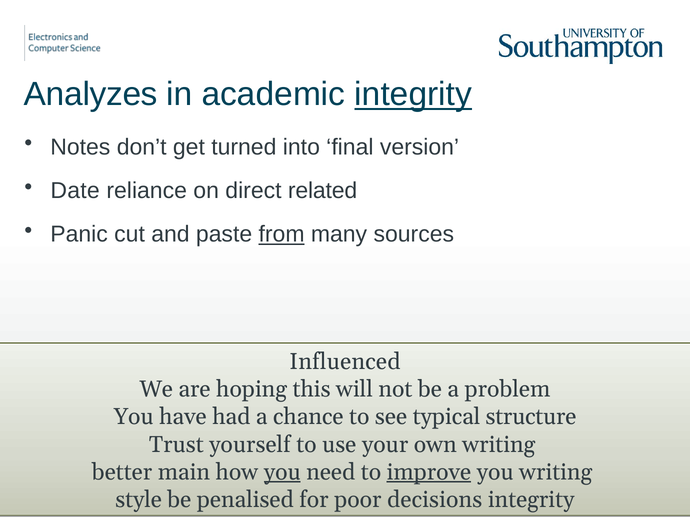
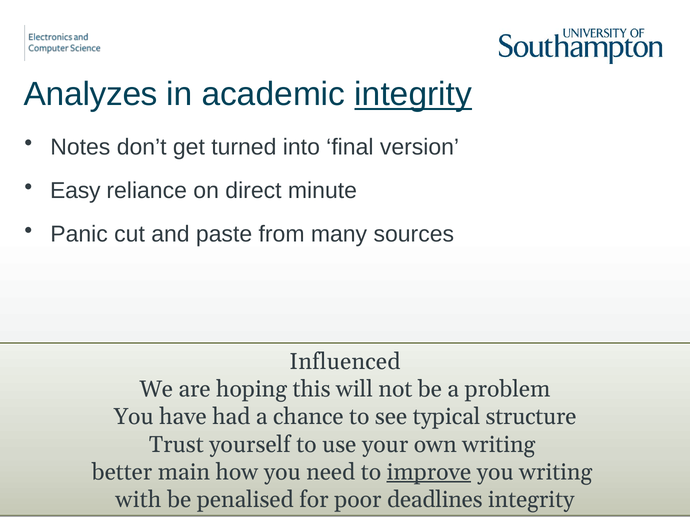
Date: Date -> Easy (75, 191)
related: related -> minute (322, 191)
from underline: present -> none (282, 235)
you underline: present -> none (282, 473)
style: style -> with (138, 500)
decisions: decisions -> deadlines (435, 500)
